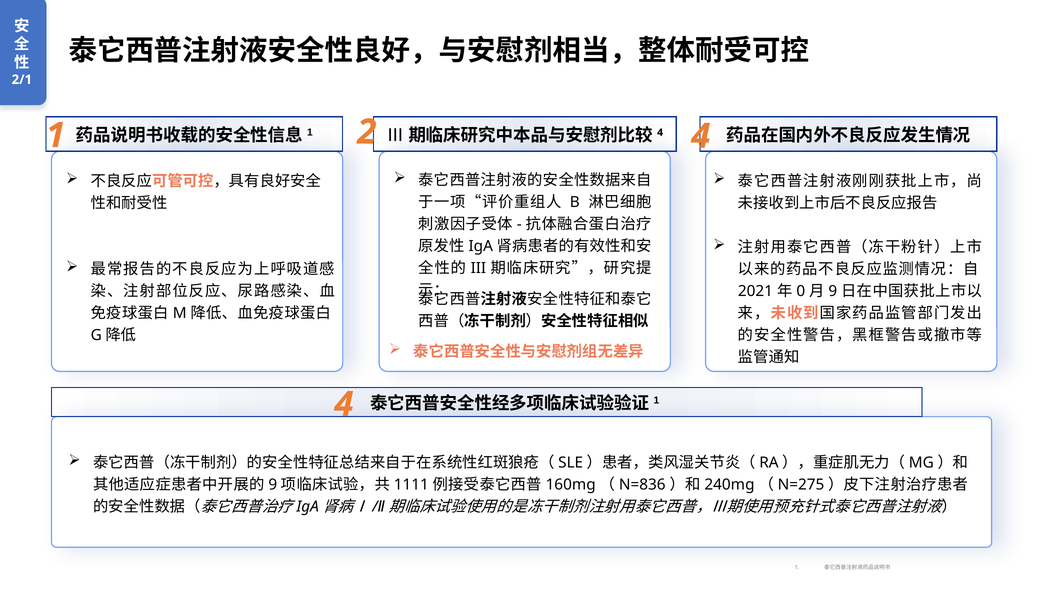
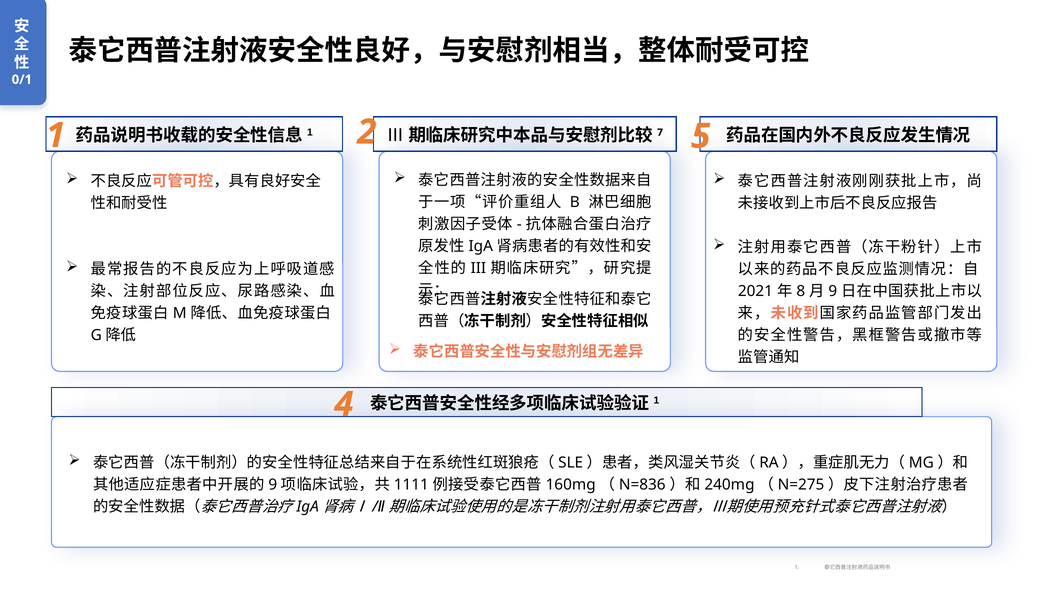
2/1: 2/1 -> 0/1 (22, 80)
4: 4 -> 7 (660, 133)
2 4: 4 -> 5 (701, 136)
0: 0 -> 8 (801, 292)
